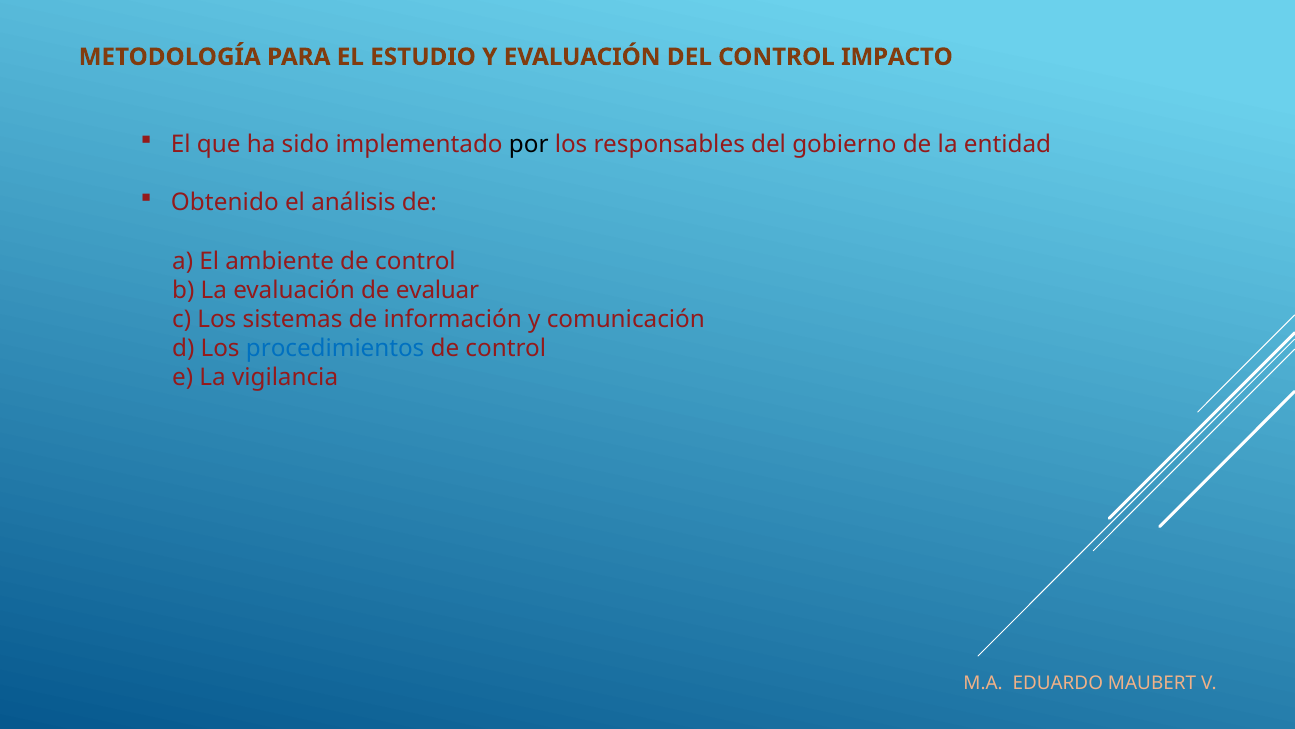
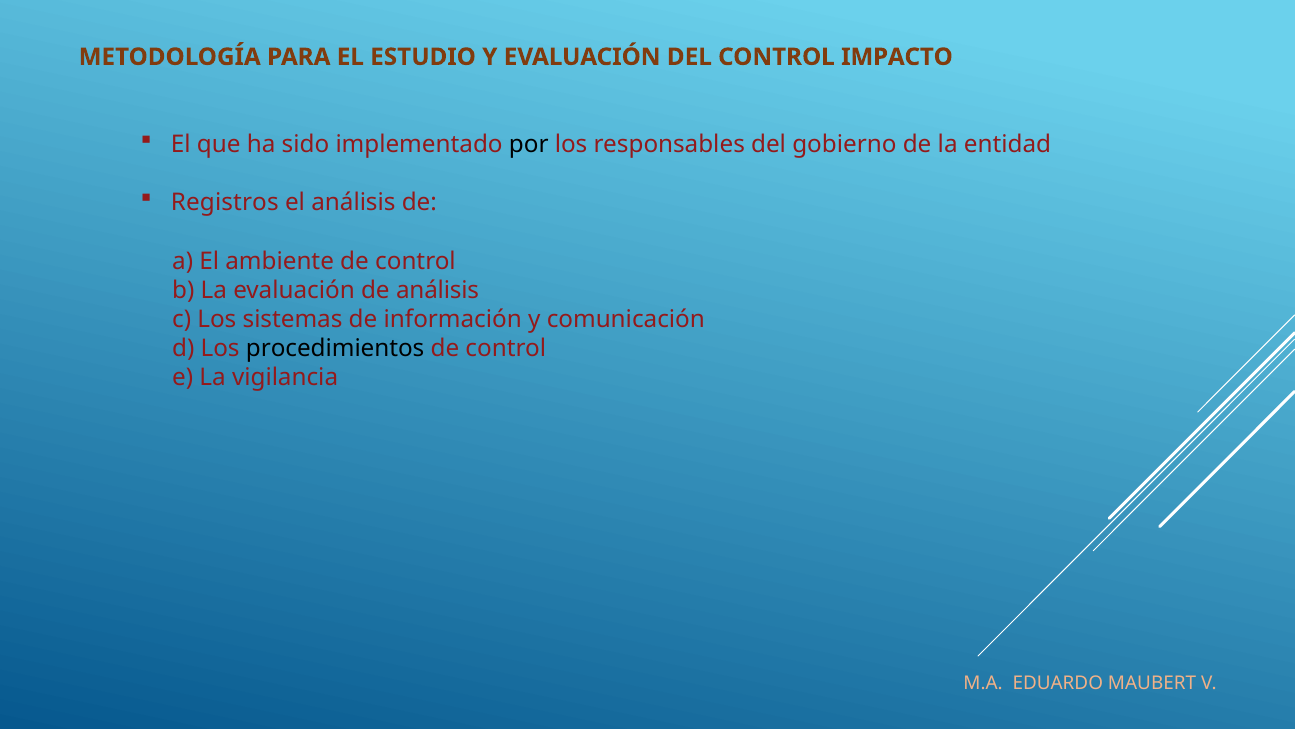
Obtenido: Obtenido -> Registros (225, 203)
de evaluar: evaluar -> análisis (438, 290)
procedimientos colour: blue -> black (335, 348)
